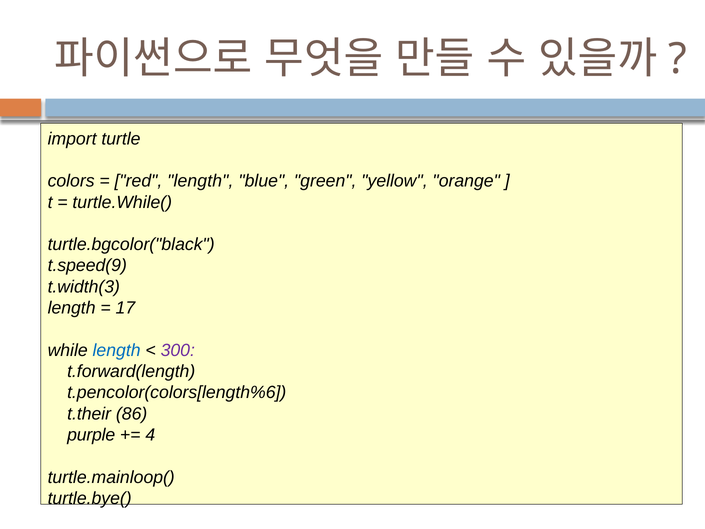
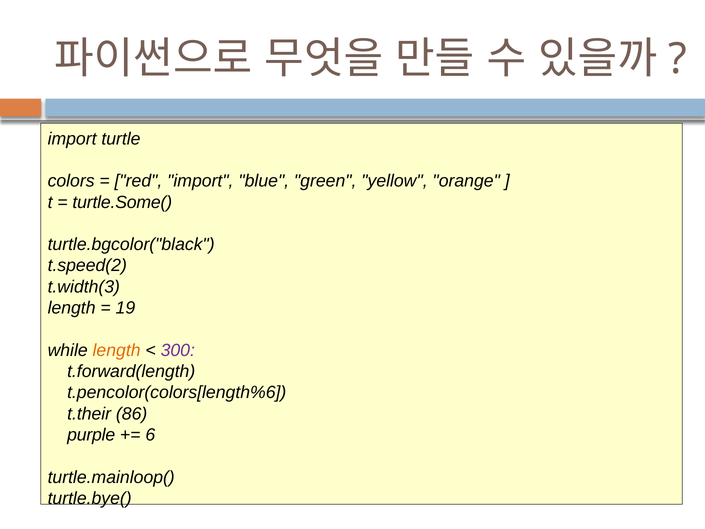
red length: length -> import (200, 181)
turtle.While(: turtle.While( -> turtle.Some( (122, 202)
t.speed(9: t.speed(9 -> t.speed(2 (87, 266)
17: 17 -> 19 (125, 308)
length colour: blue -> orange (117, 350)
4: 4 -> 6 (150, 435)
